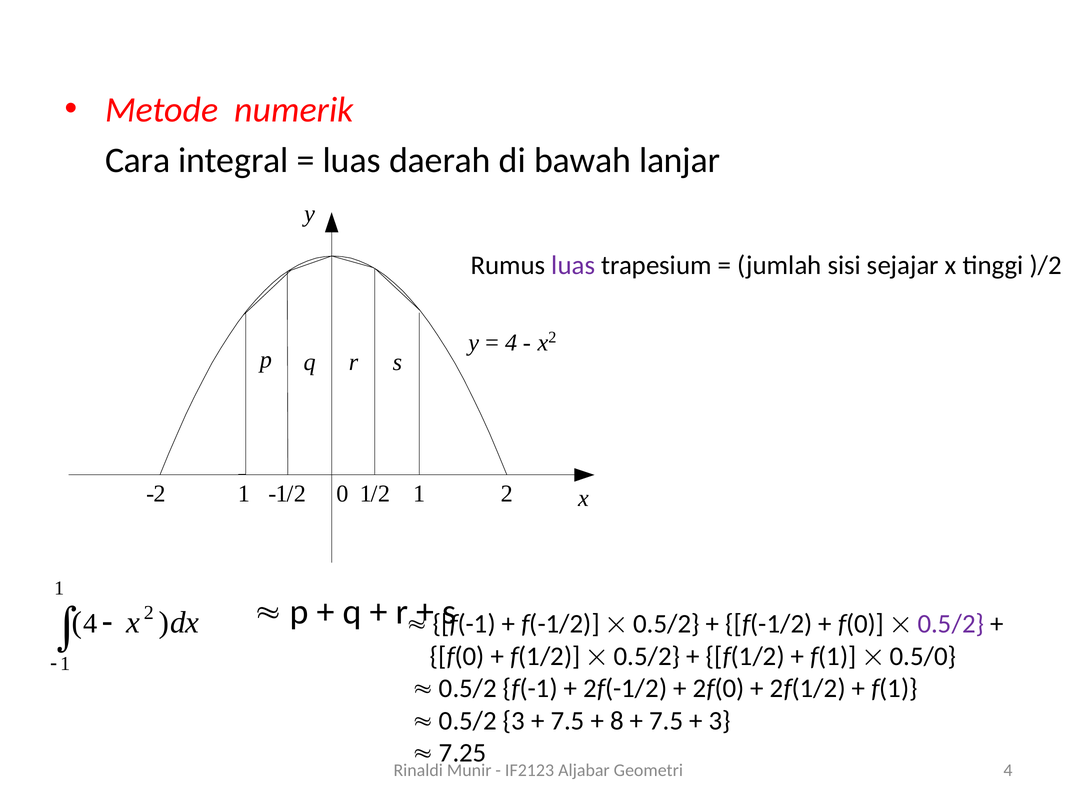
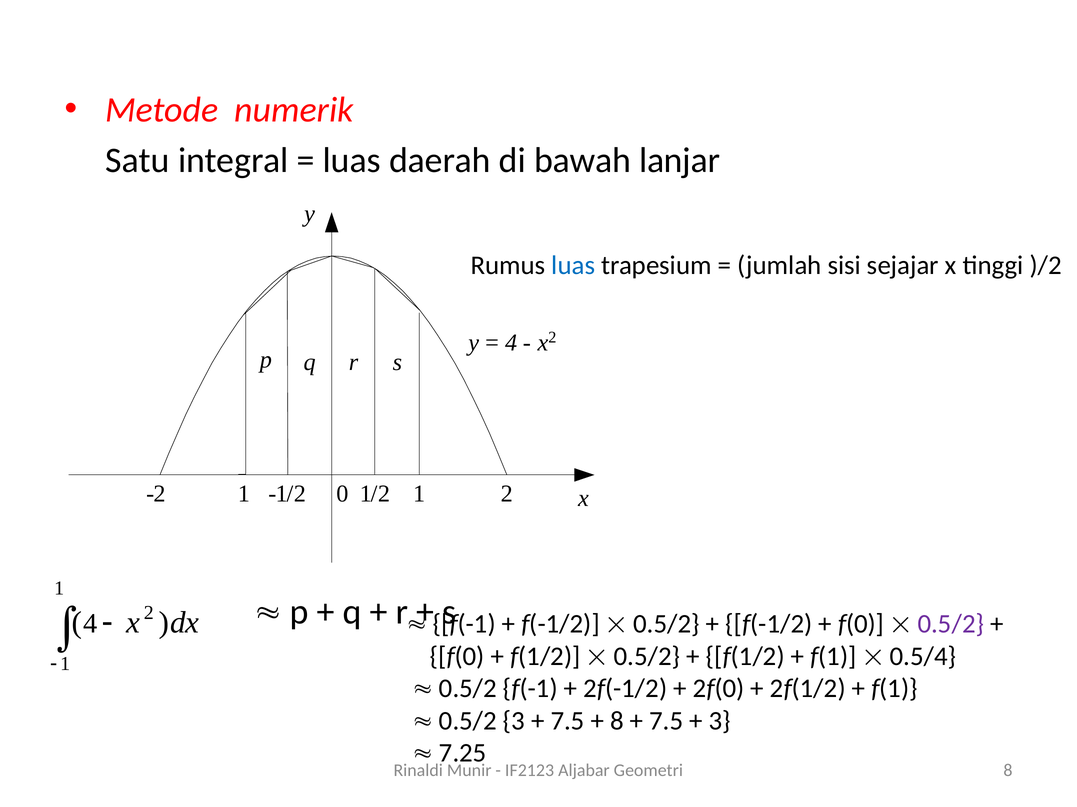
Cara: Cara -> Satu (137, 160)
luas colour: purple -> blue (573, 266)
0.5/0: 0.5/0 -> 0.5/4 (923, 657)
Geometri 4: 4 -> 8 (1008, 771)
